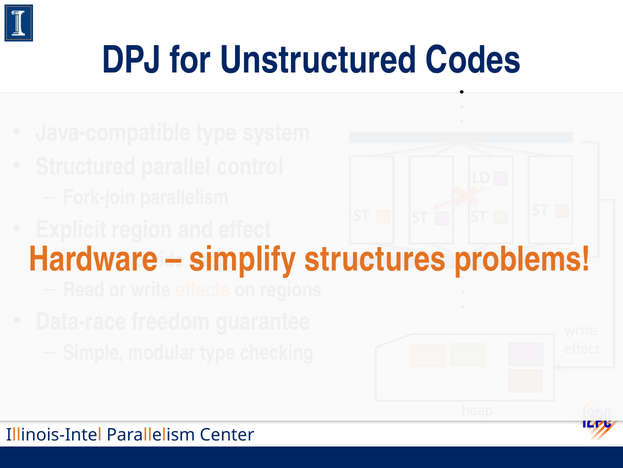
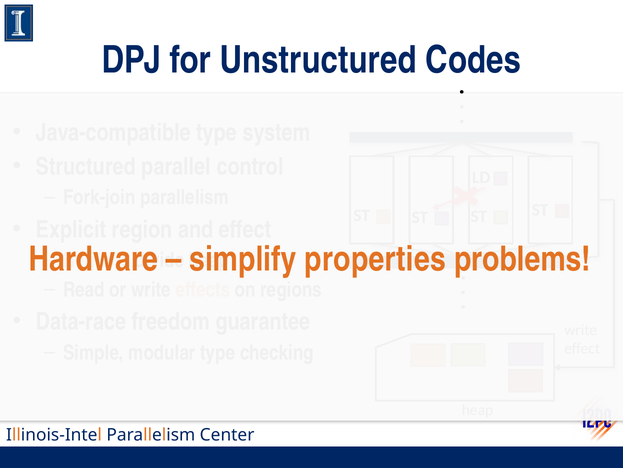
structures: structures -> properties (375, 259)
